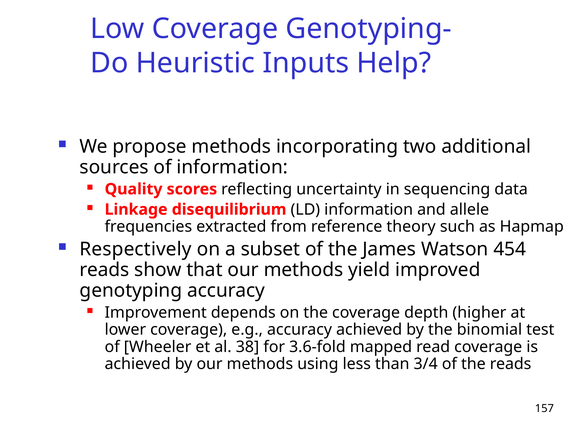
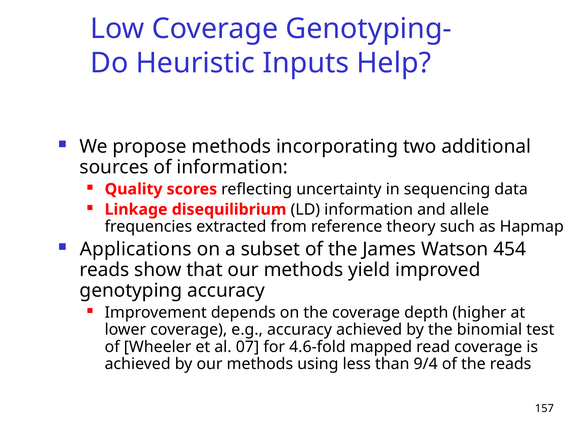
Respectively: Respectively -> Applications (136, 249)
38: 38 -> 07 (247, 347)
3.6-fold: 3.6-fold -> 4.6-fold (317, 347)
3/4: 3/4 -> 9/4 (426, 364)
